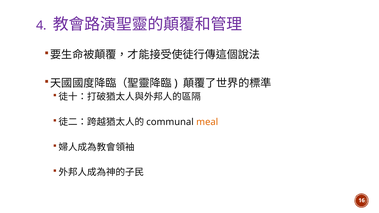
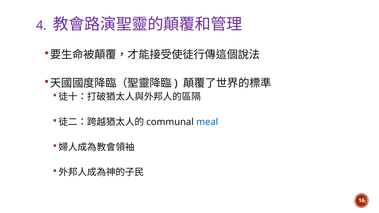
meal colour: orange -> blue (207, 122)
